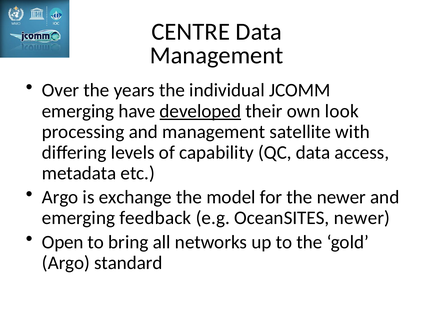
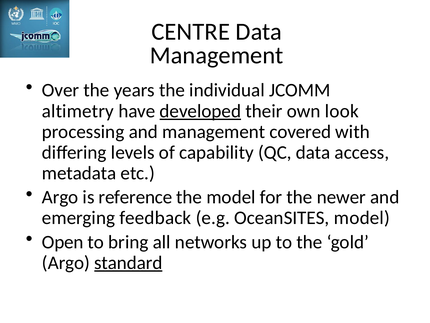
emerging: emerging -> altimetry (78, 111)
satellite: satellite -> covered (300, 132)
exchange: exchange -> reference (135, 197)
OceanSITES newer: newer -> model (362, 218)
standard underline: none -> present (128, 262)
